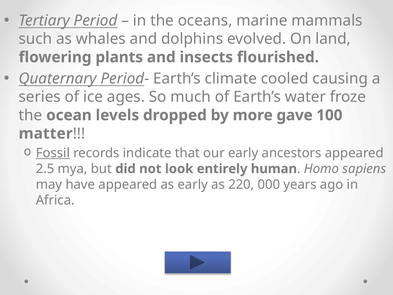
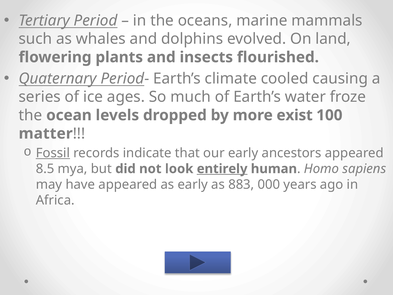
gave: gave -> exist (295, 115)
2.5: 2.5 -> 8.5 (45, 169)
entirely underline: none -> present (222, 169)
220: 220 -> 883 (241, 184)
